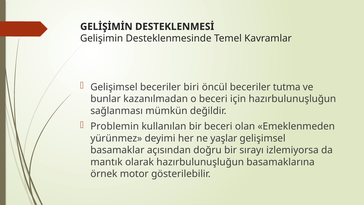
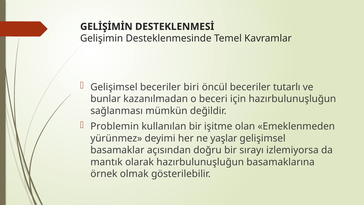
tutma: tutma -> tutarlı (287, 87)
bir beceri: beceri -> işitme (218, 126)
motor: motor -> olmak (134, 174)
